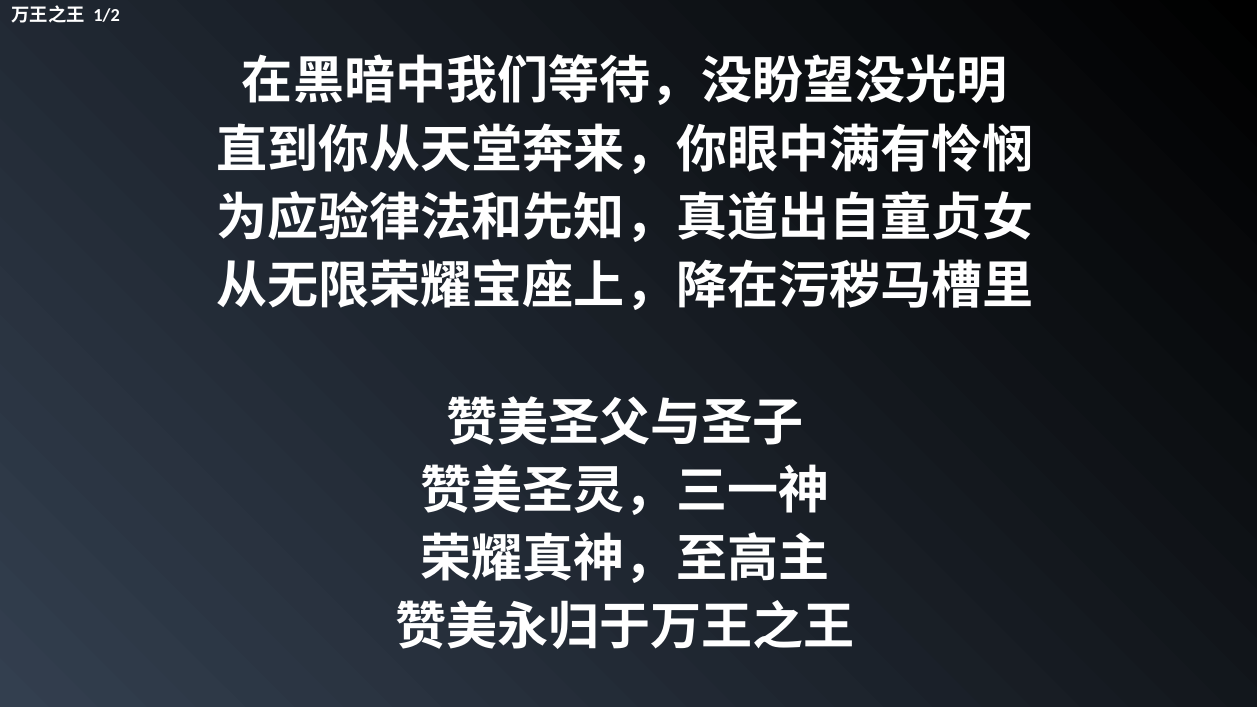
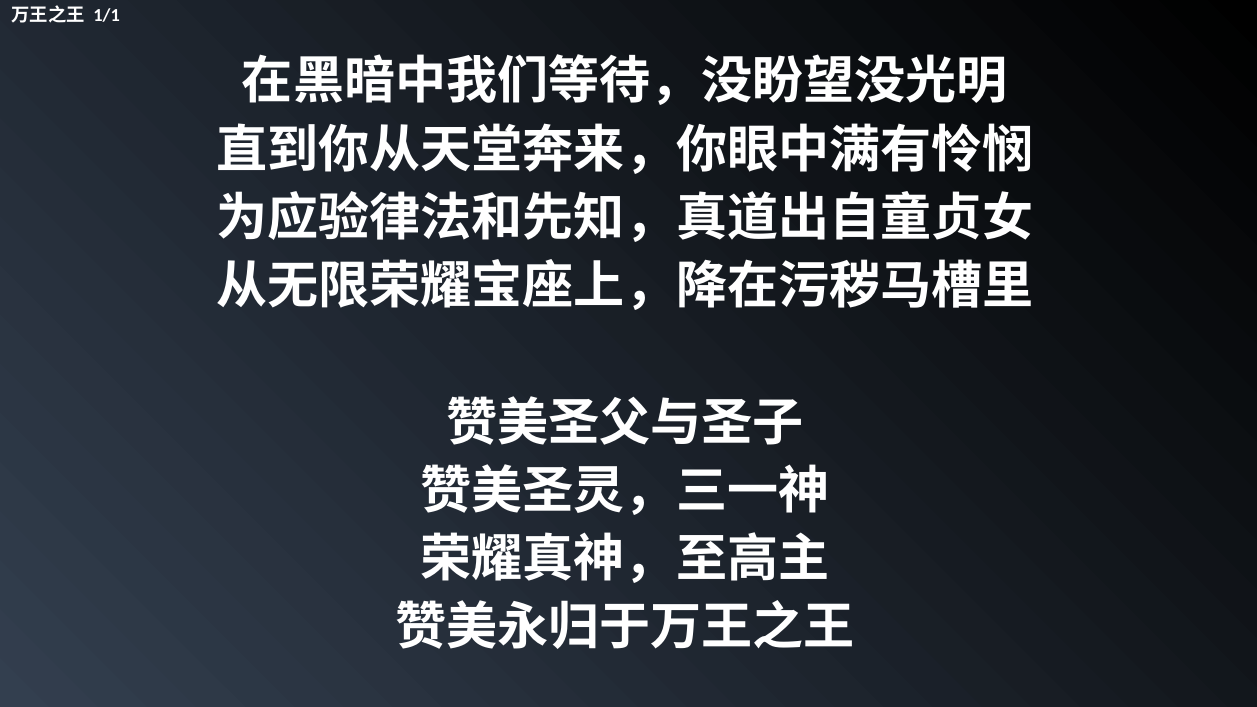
1/2: 1/2 -> 1/1 (107, 15)
